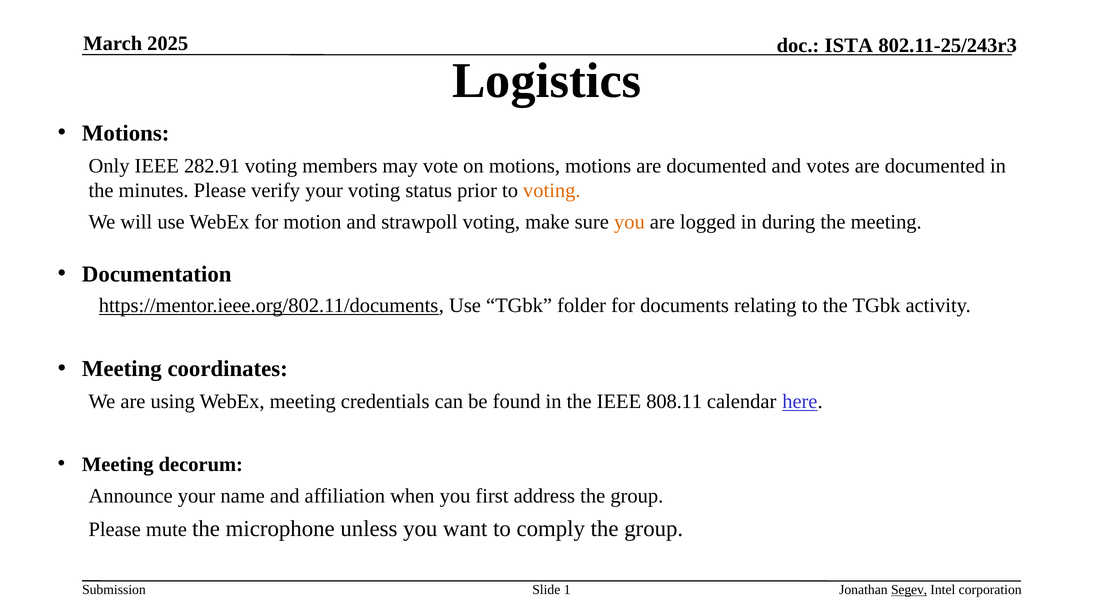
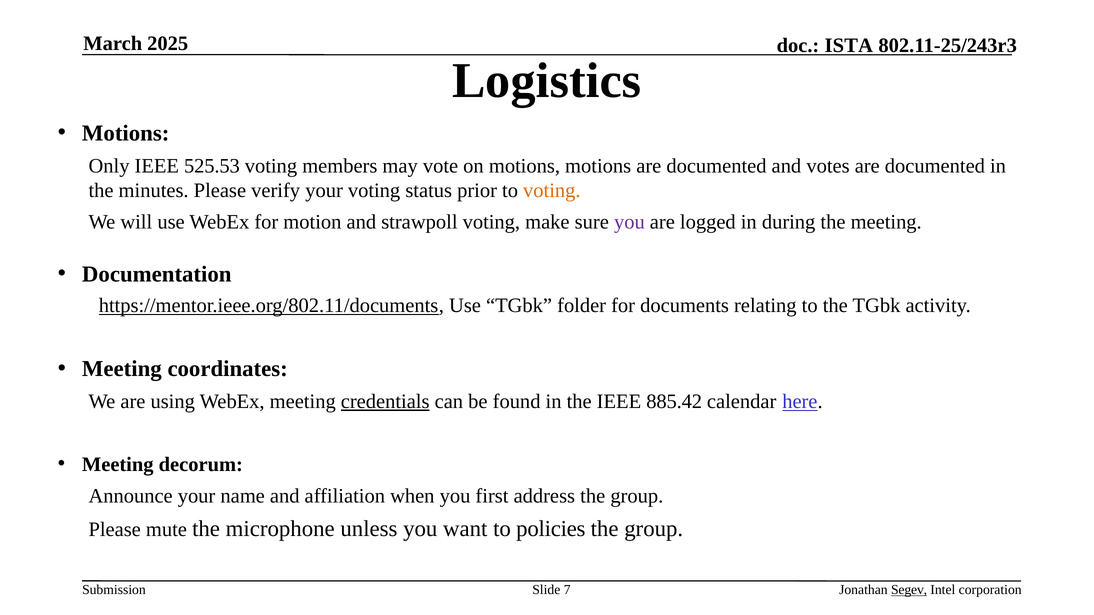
282.91: 282.91 -> 525.53 (212, 166)
you colour: orange -> purple (629, 222)
credentials underline: none -> present (385, 402)
808.11: 808.11 -> 885.42 (674, 402)
comply: comply -> policies (551, 529)
1: 1 -> 7 (567, 590)
